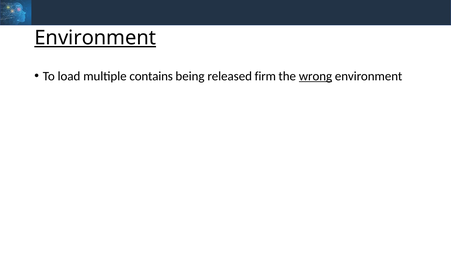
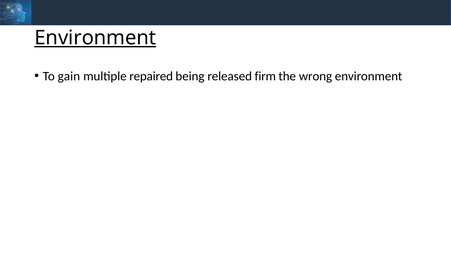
load: load -> gain (69, 76)
contains: contains -> repaired (151, 76)
wrong underline: present -> none (315, 76)
